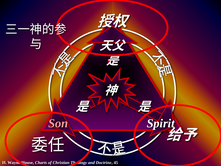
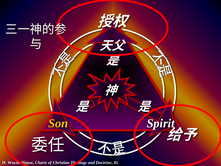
Son colour: pink -> yellow (58, 123)
